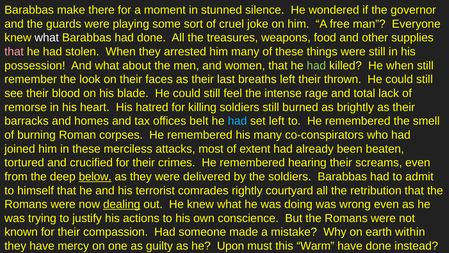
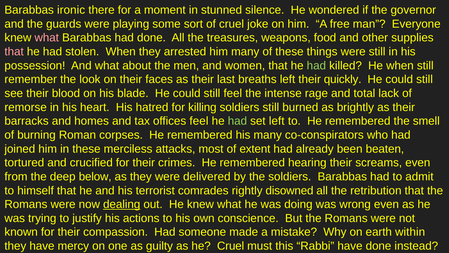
make: make -> ironic (71, 10)
what colour: white -> pink (47, 38)
thrown: thrown -> quickly (343, 79)
offices belt: belt -> feel (199, 121)
had colour: light blue -> light green (237, 121)
below underline: present -> none (95, 176)
courtyard: courtyard -> disowned (290, 190)
he Upon: Upon -> Cruel (231, 246)
Warm: Warm -> Rabbi (315, 246)
